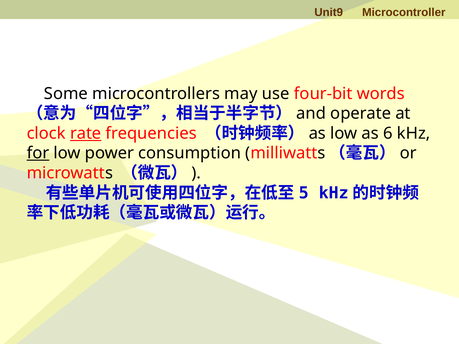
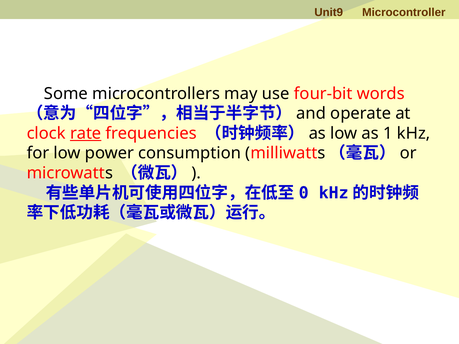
6: 6 -> 1 (388, 133)
for underline: present -> none (38, 153)
5: 5 -> 0 (304, 193)
